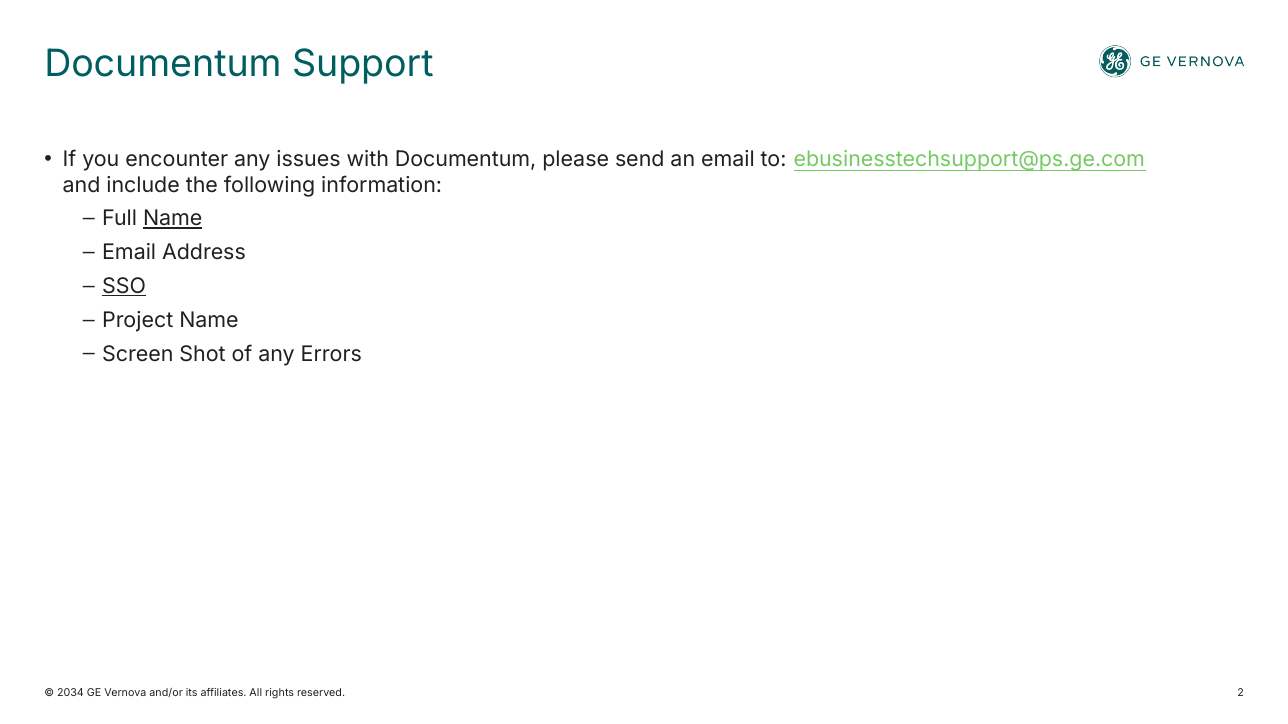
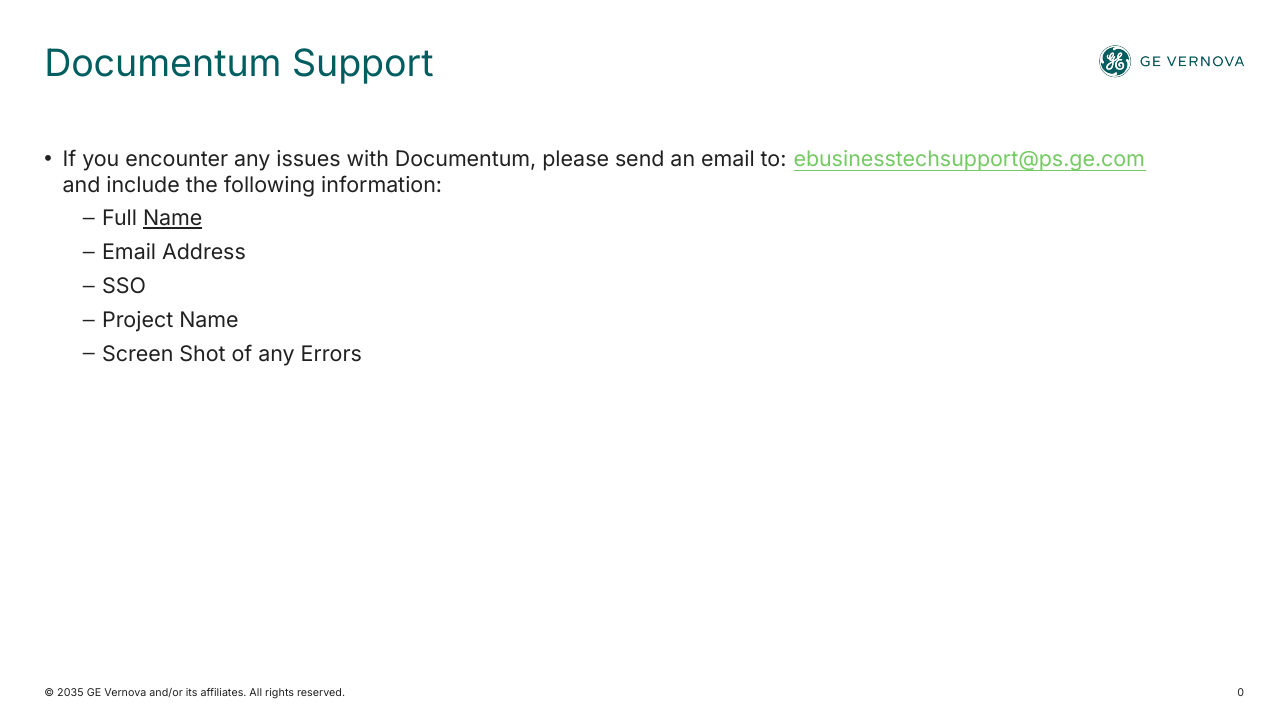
SSO underline: present -> none (124, 287)
2034: 2034 -> 2035 (70, 693)
2: 2 -> 0 (1241, 693)
